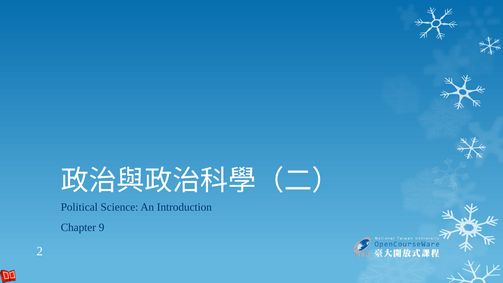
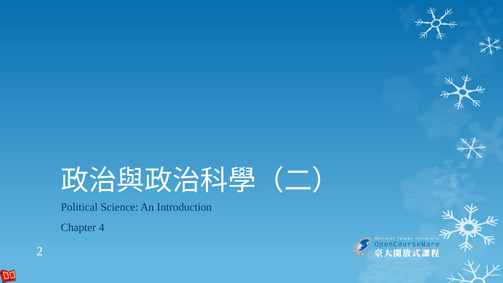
9: 9 -> 4 (102, 227)
